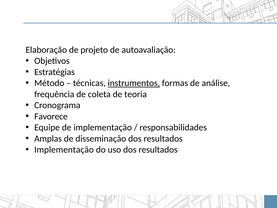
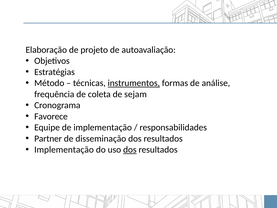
teoria: teoria -> sejam (136, 94)
Amplas: Amplas -> Partner (48, 138)
dos underline: none -> present (130, 149)
